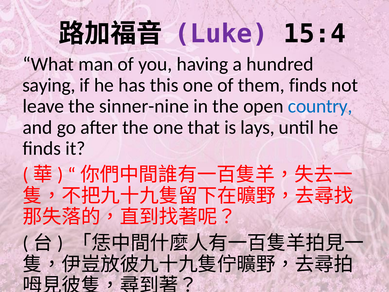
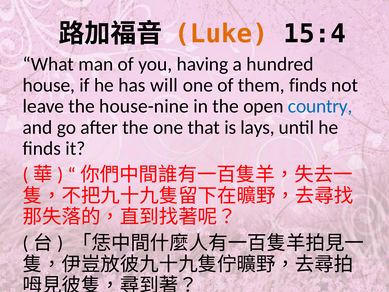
Luke colour: purple -> orange (221, 34)
saying: saying -> house (49, 85)
this: this -> will (164, 85)
sinner-nine: sinner-nine -> house-nine (144, 106)
